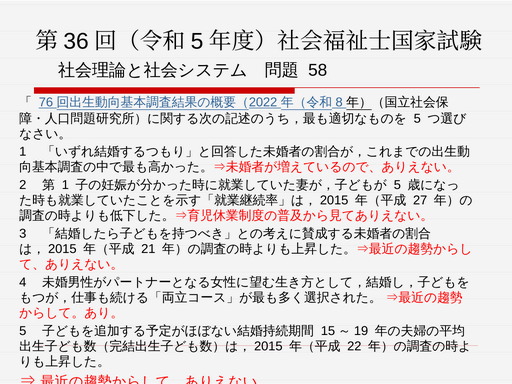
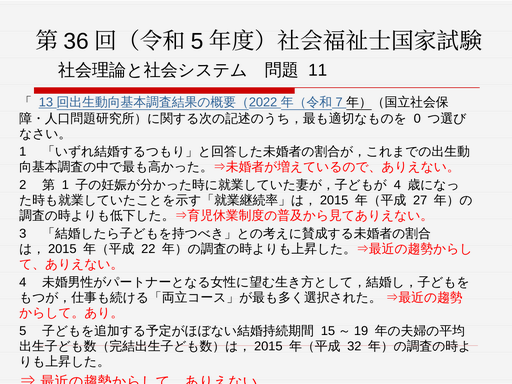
58: 58 -> 11 (318, 70)
76: 76 -> 13 (46, 102)
8: 8 -> 7 (339, 102)
5: 5 -> 0 (417, 118)
5: 5 -> 4 (397, 185)
21: 21 -> 22 (148, 249)
22: 22 -> 32 (354, 346)
